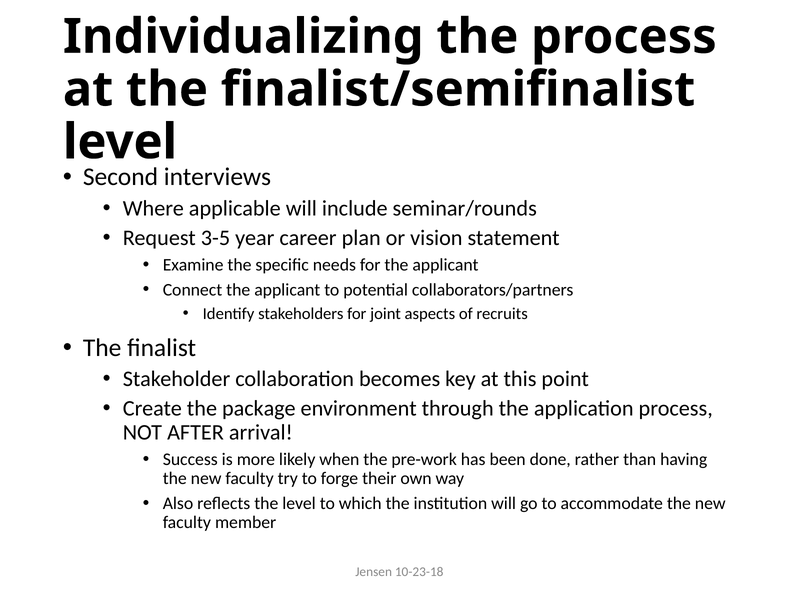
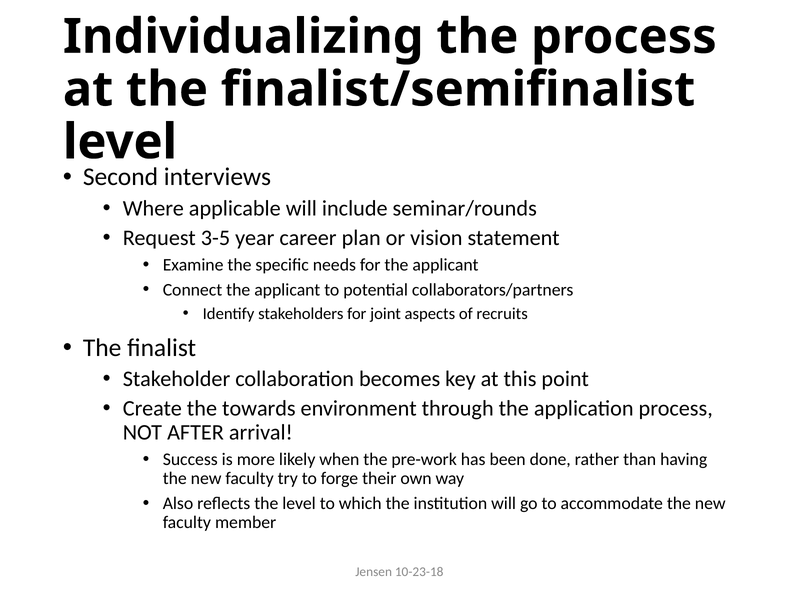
package: package -> towards (259, 409)
